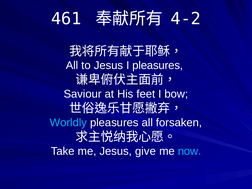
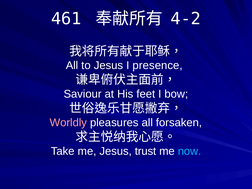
I pleasures: pleasures -> presence (158, 65)
Worldly colour: light blue -> pink (68, 123)
give: give -> trust (146, 151)
